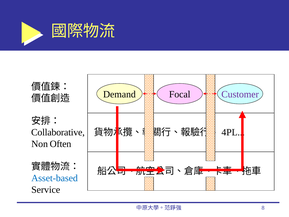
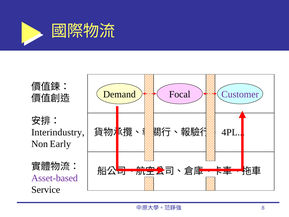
Collaborative: Collaborative -> Interindustry (58, 132)
Often: Often -> Early (60, 144)
Asset-based colour: blue -> purple (55, 178)
